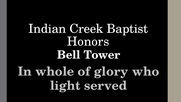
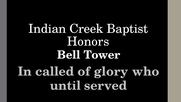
whole: whole -> called (55, 71)
light: light -> until (65, 86)
